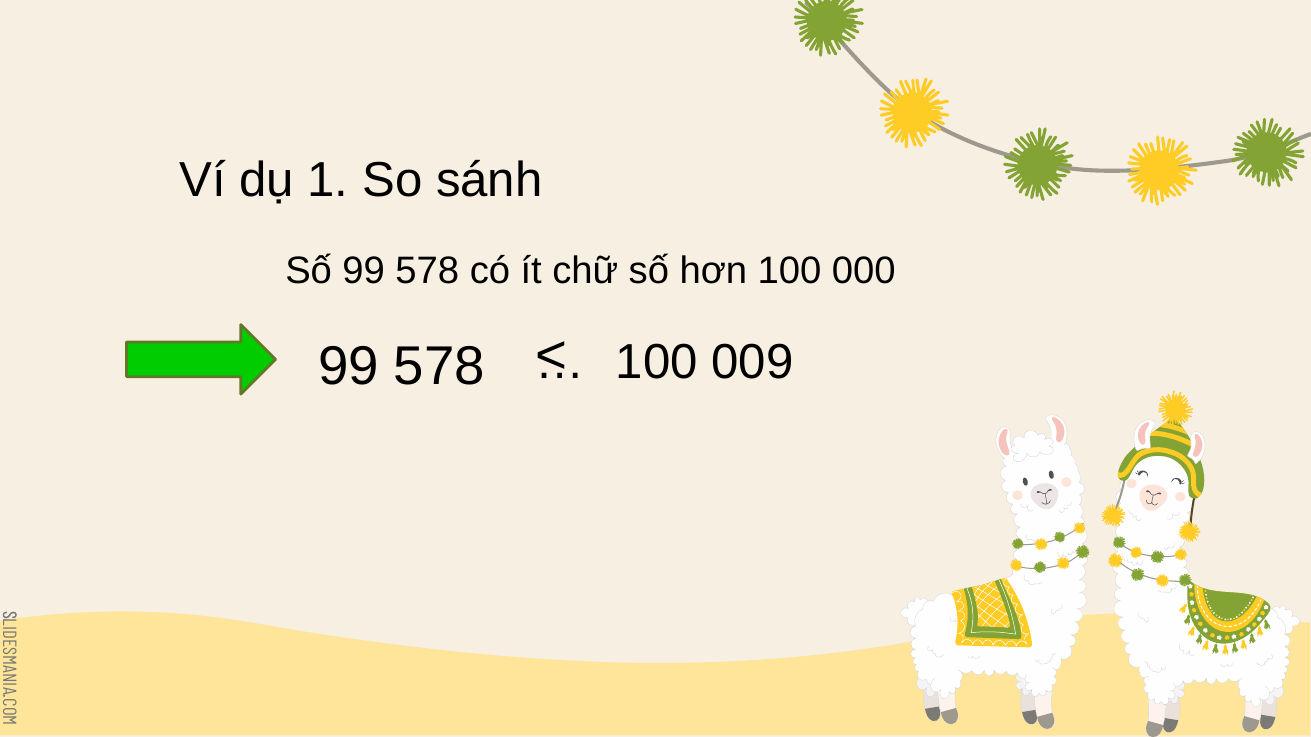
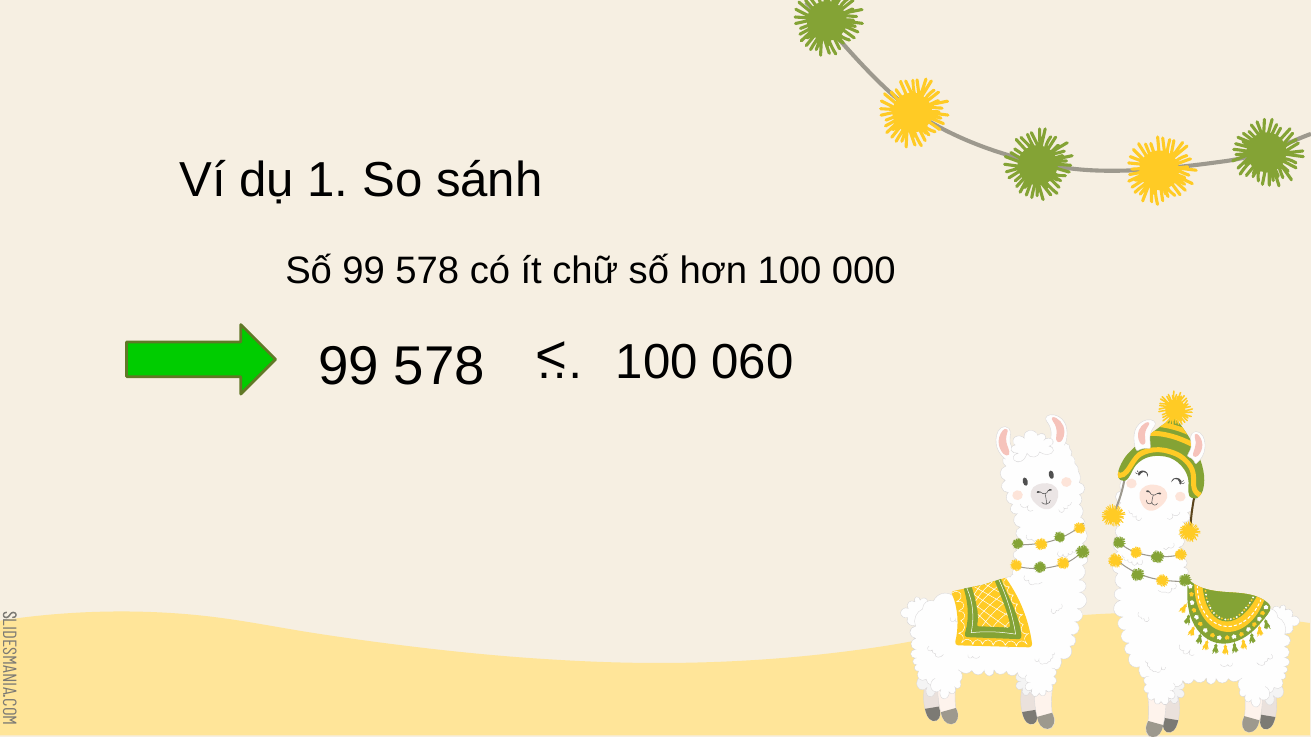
009: 009 -> 060 (752, 363)
